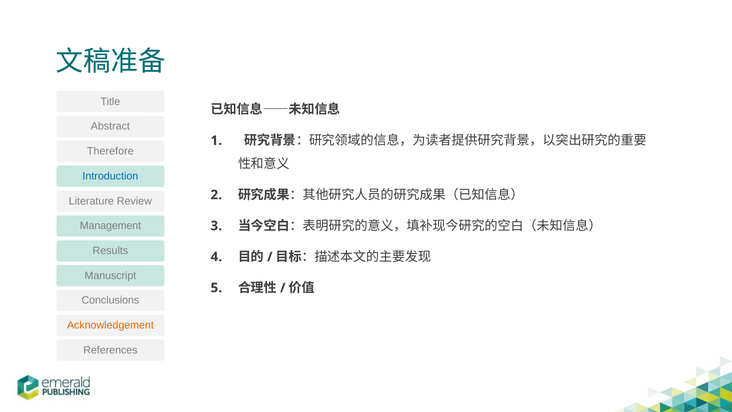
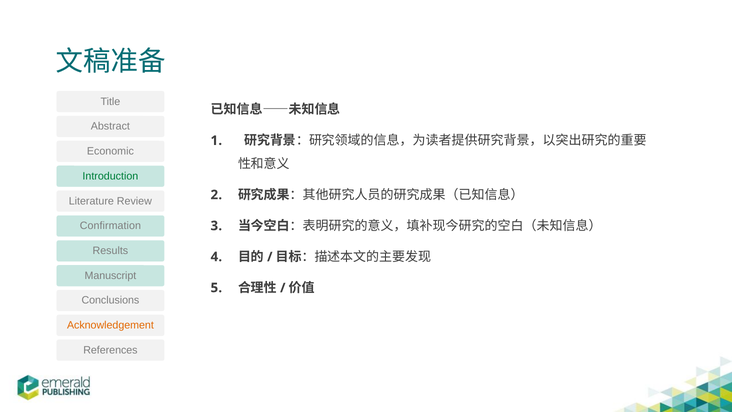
Therefore: Therefore -> Economic (110, 151)
Introduction colour: blue -> green (110, 176)
Management: Management -> Confirmation (110, 226)
